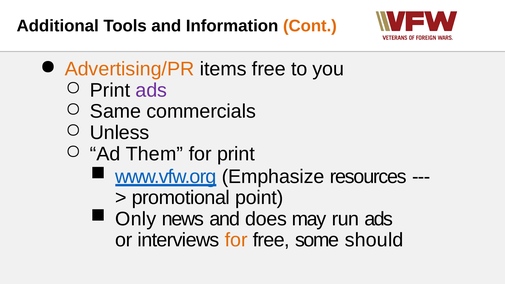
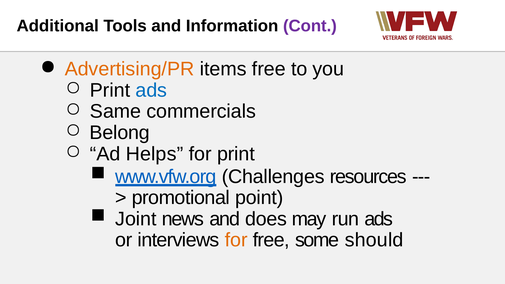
Cont colour: orange -> purple (310, 26)
ads colour: purple -> blue (151, 90)
Unless: Unless -> Belong (120, 133)
Them: Them -> Helps (154, 154)
Emphasize: Emphasize -> Challenges (273, 177)
Only: Only -> Joint (136, 219)
